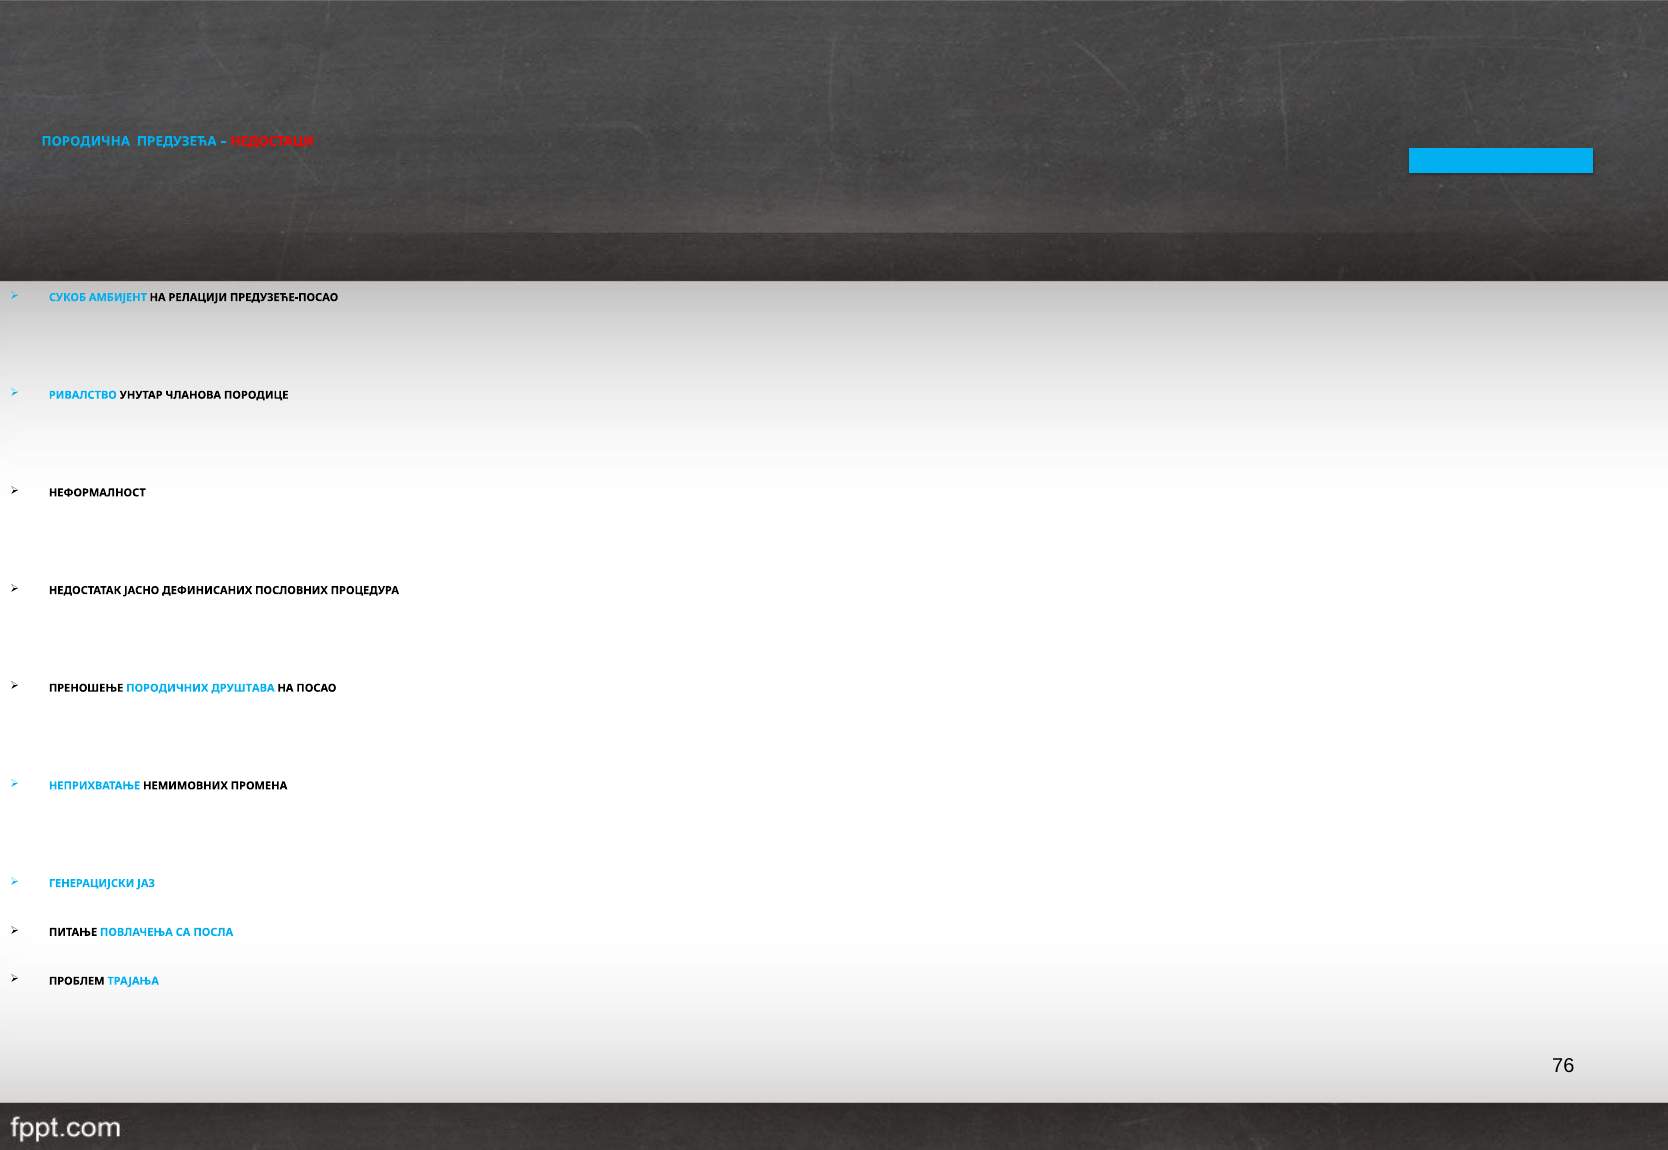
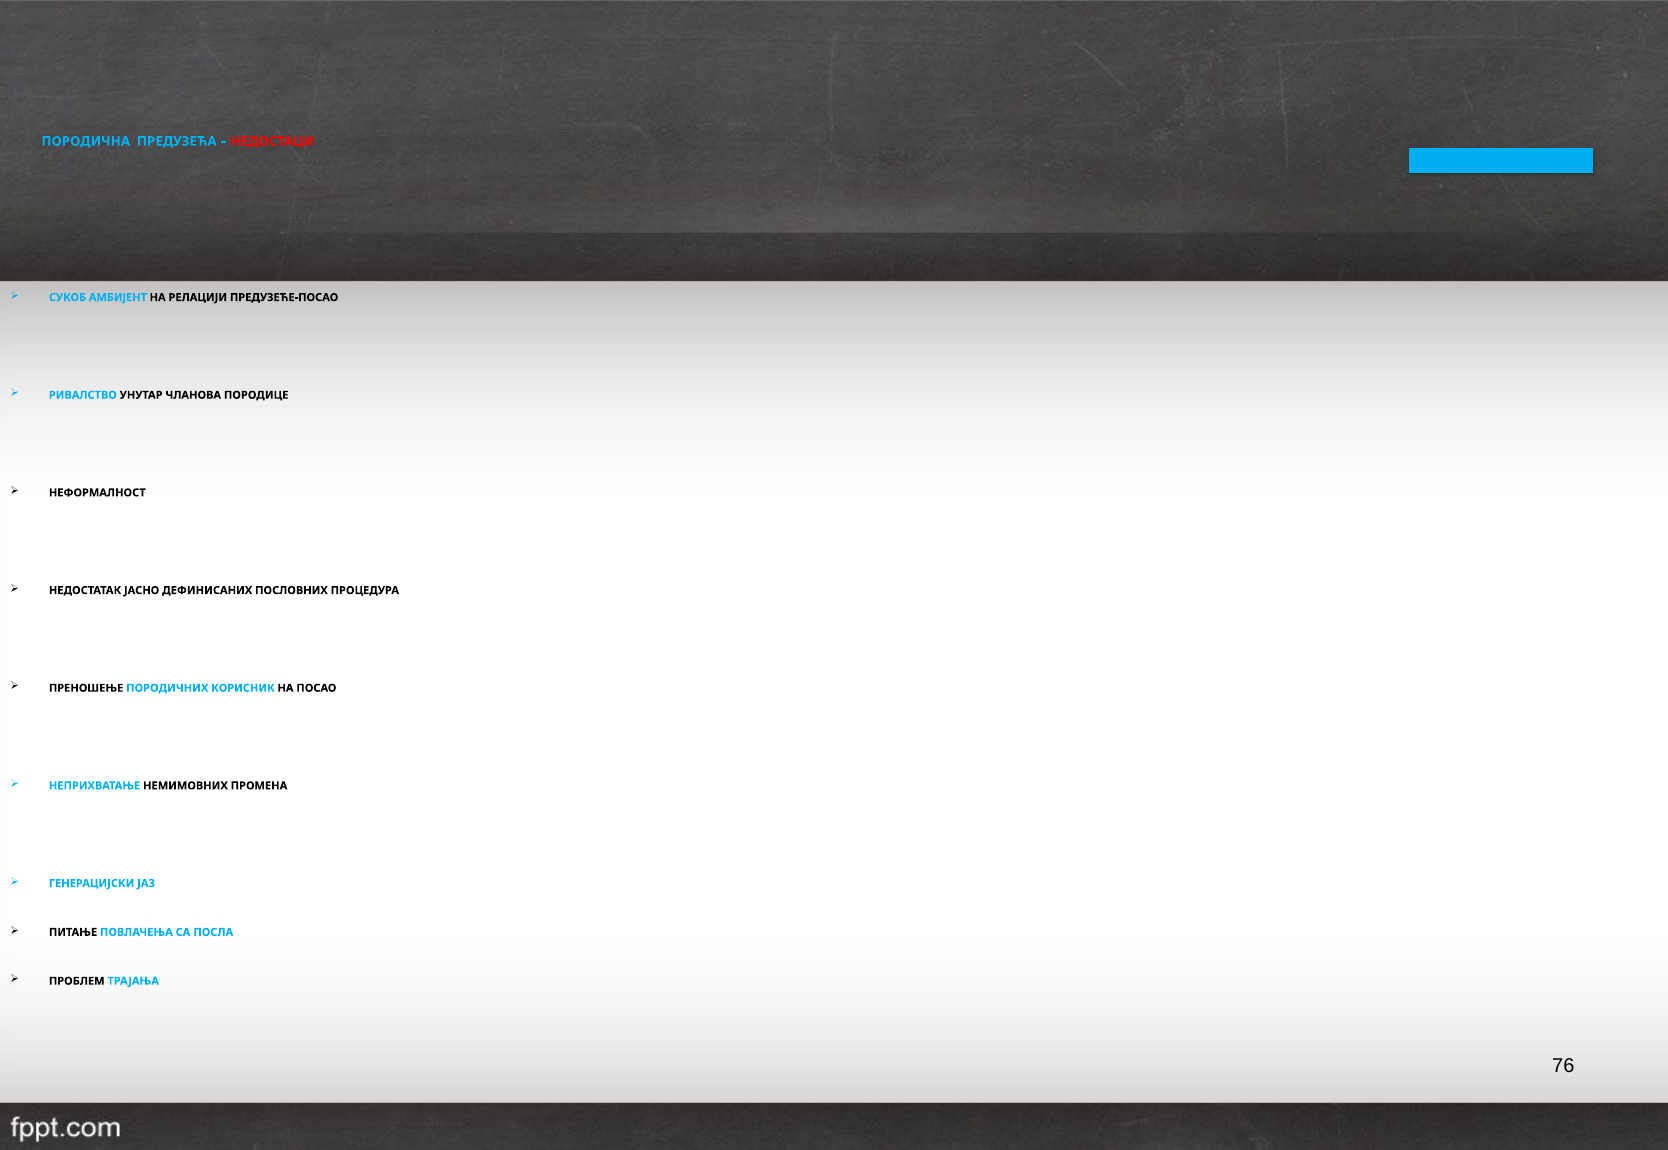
ДРУШТАВА: ДРУШТАВА -> КОРИСНИК (243, 688)
